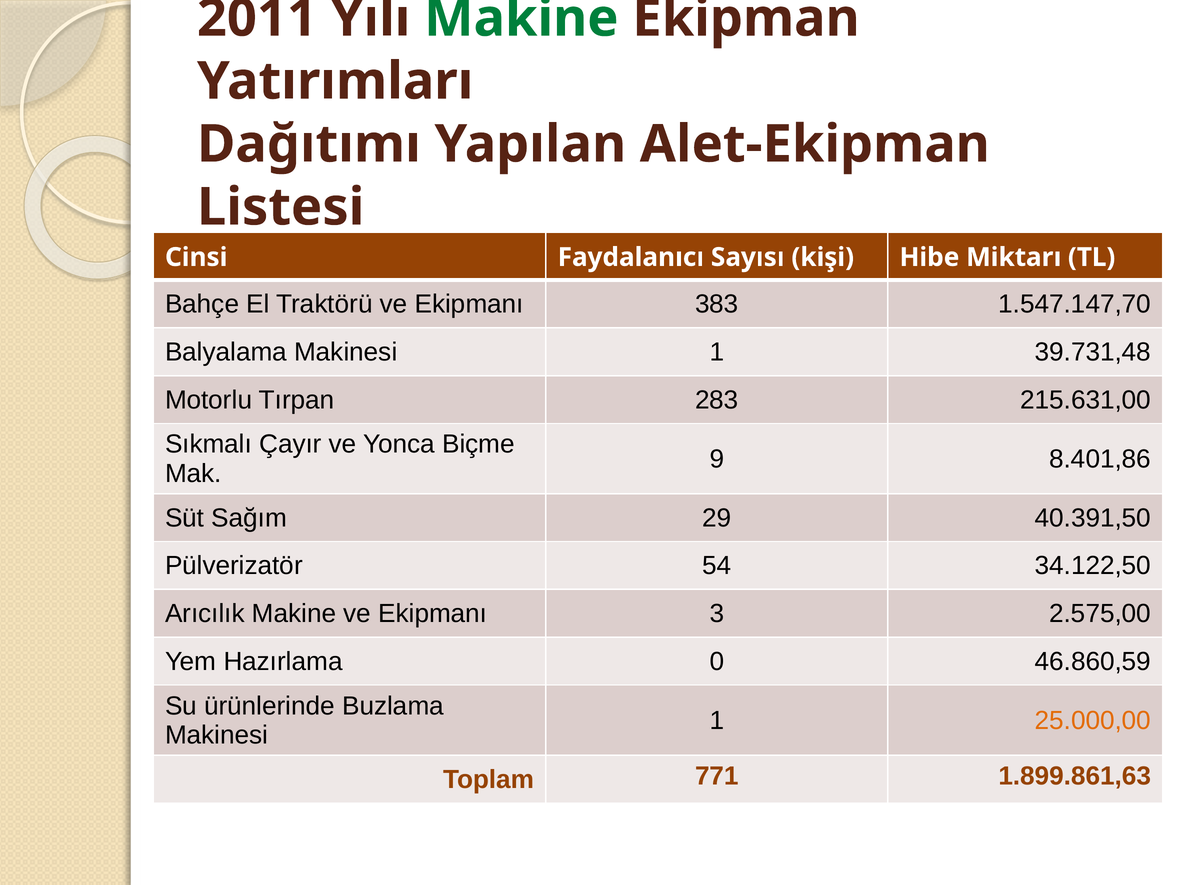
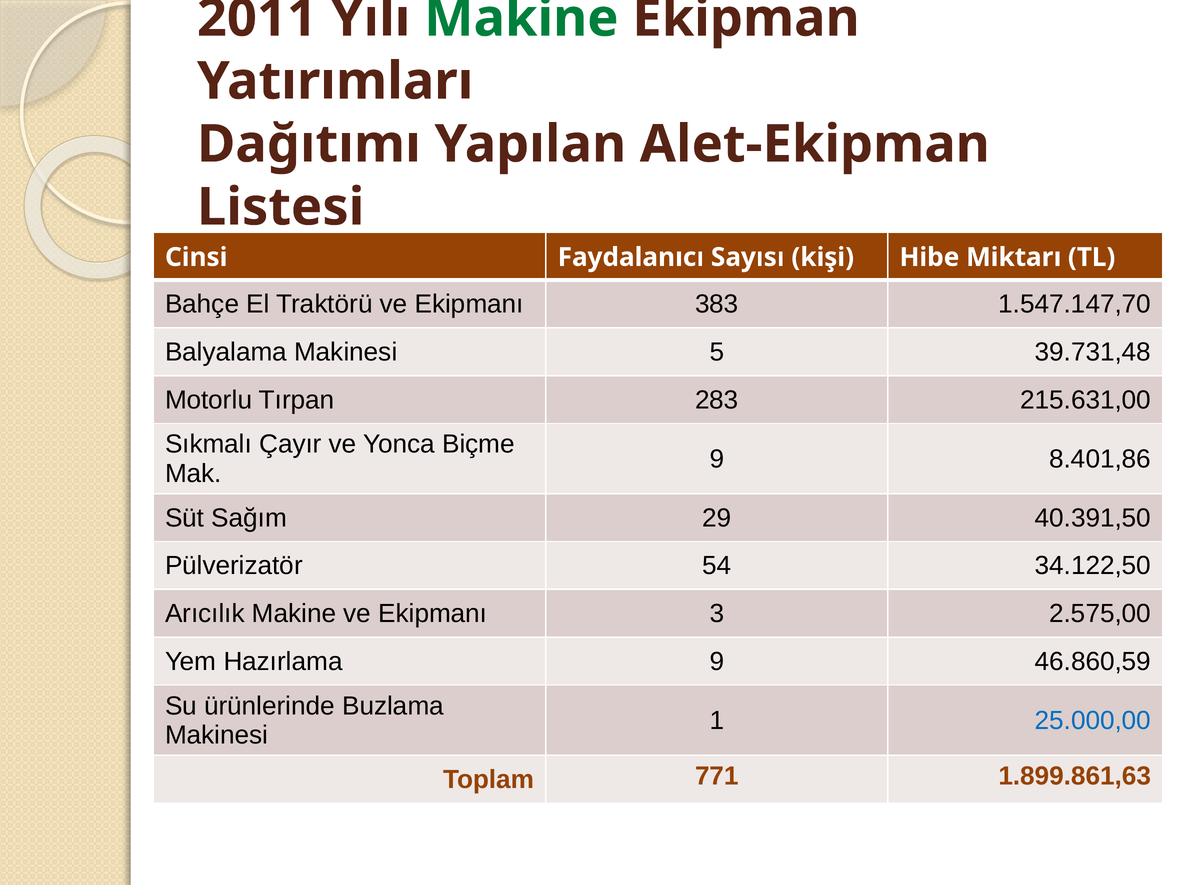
Balyalama Makinesi 1: 1 -> 5 (717, 352)
Hazırlama 0: 0 -> 9 (717, 661)
25.000,00 colour: orange -> blue (1093, 720)
